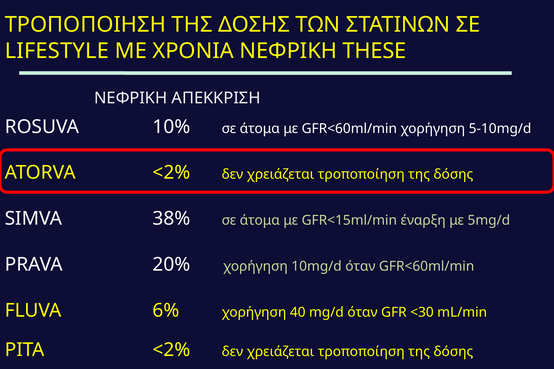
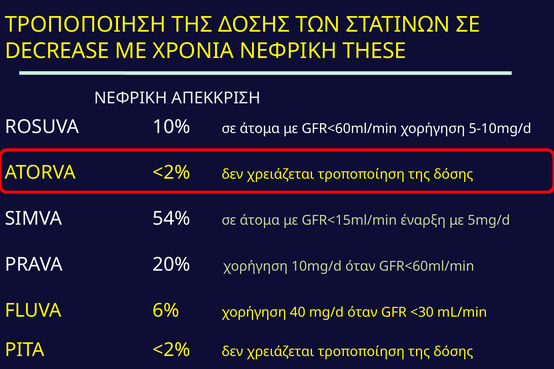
LIFESTYLE: LIFESTYLE -> DECREASE (57, 51)
38%: 38% -> 54% (171, 219)
